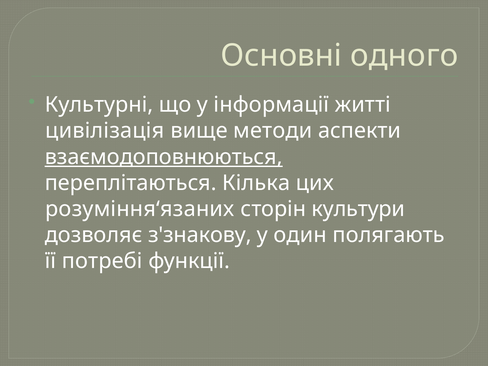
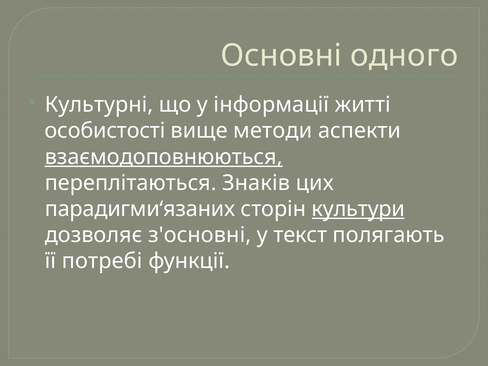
цивілізація: цивілізація -> особистості (105, 131)
Кілька: Кілька -> Знаків (256, 183)
розуміння‘язаних: розуміння‘язаних -> парадигми‘язаних (140, 209)
культури underline: none -> present (358, 209)
з'знакову: з'знакову -> з'основні (200, 235)
один: один -> текст (300, 235)
